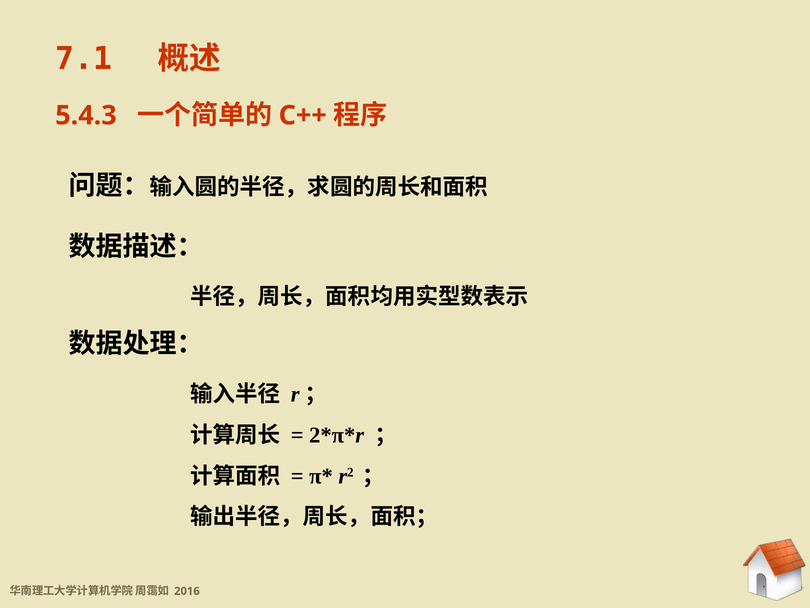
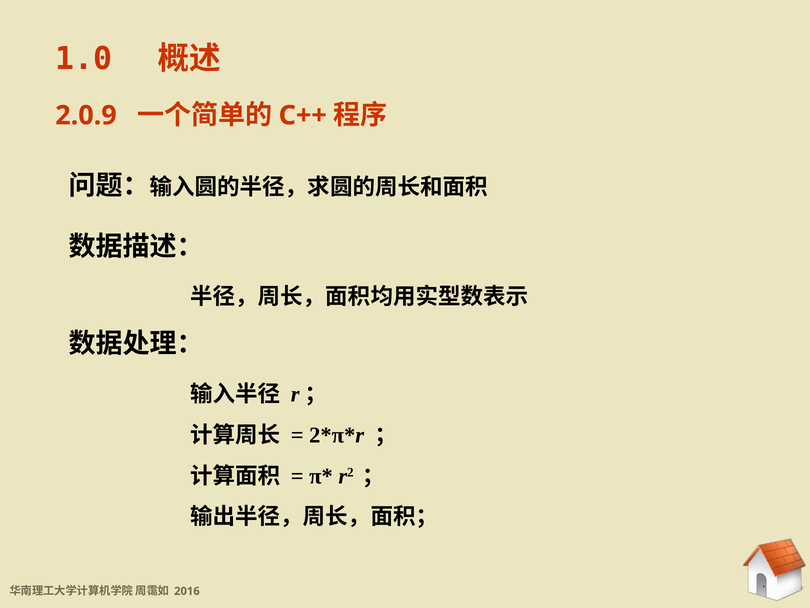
7.1: 7.1 -> 1.0 (84, 59)
5.4.3: 5.4.3 -> 2.0.9 (86, 115)
